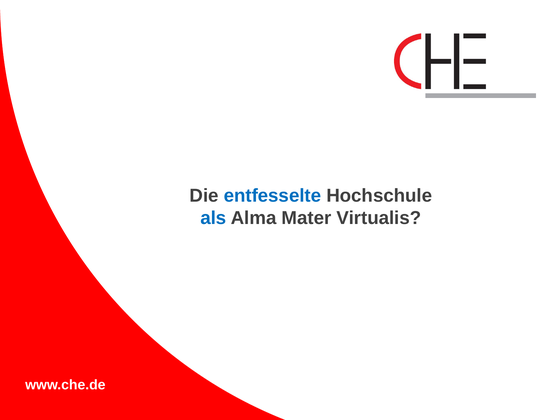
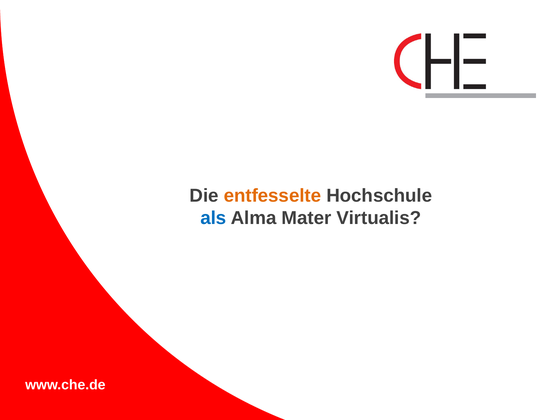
entfesselte colour: blue -> orange (272, 196)
